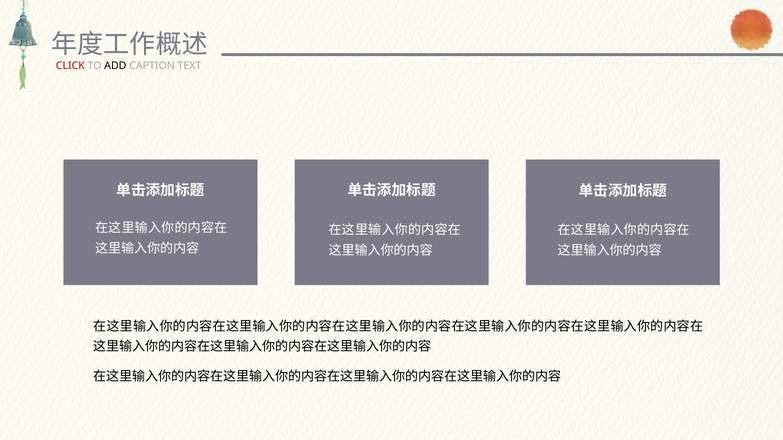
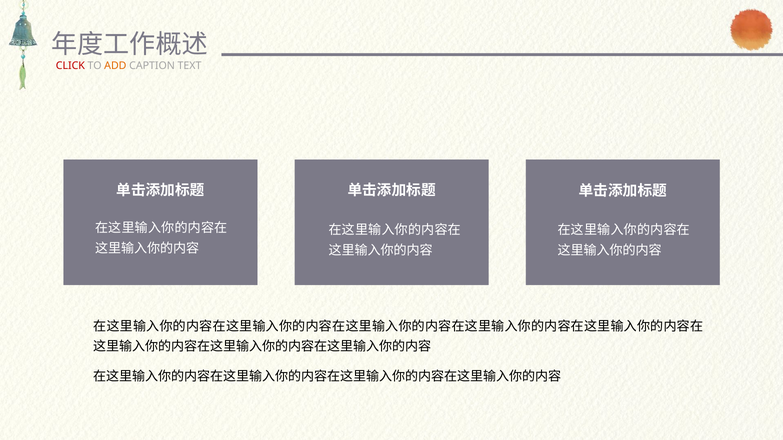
ADD colour: black -> orange (115, 66)
